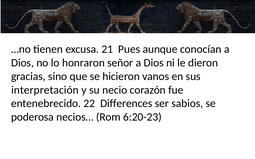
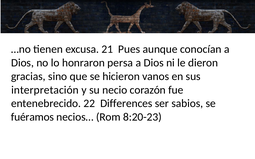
señor: señor -> persa (120, 63)
poderosa: poderosa -> fuéramos (32, 117)
6:20-23: 6:20-23 -> 8:20-23 (142, 117)
